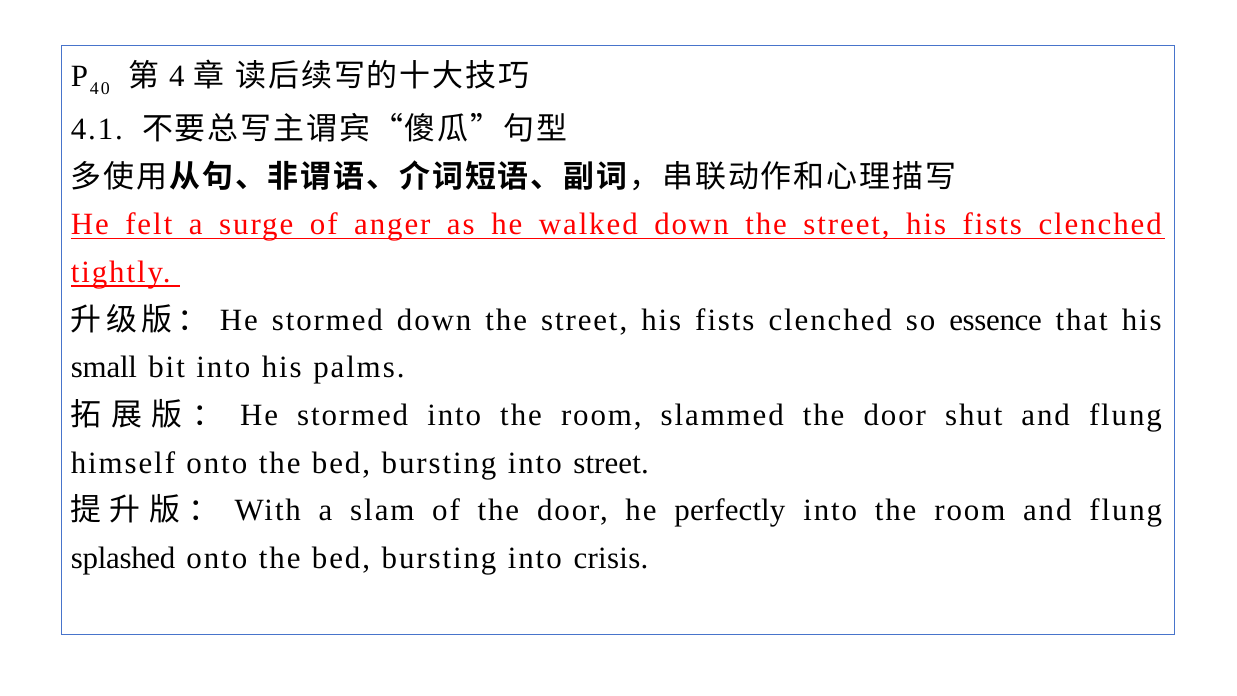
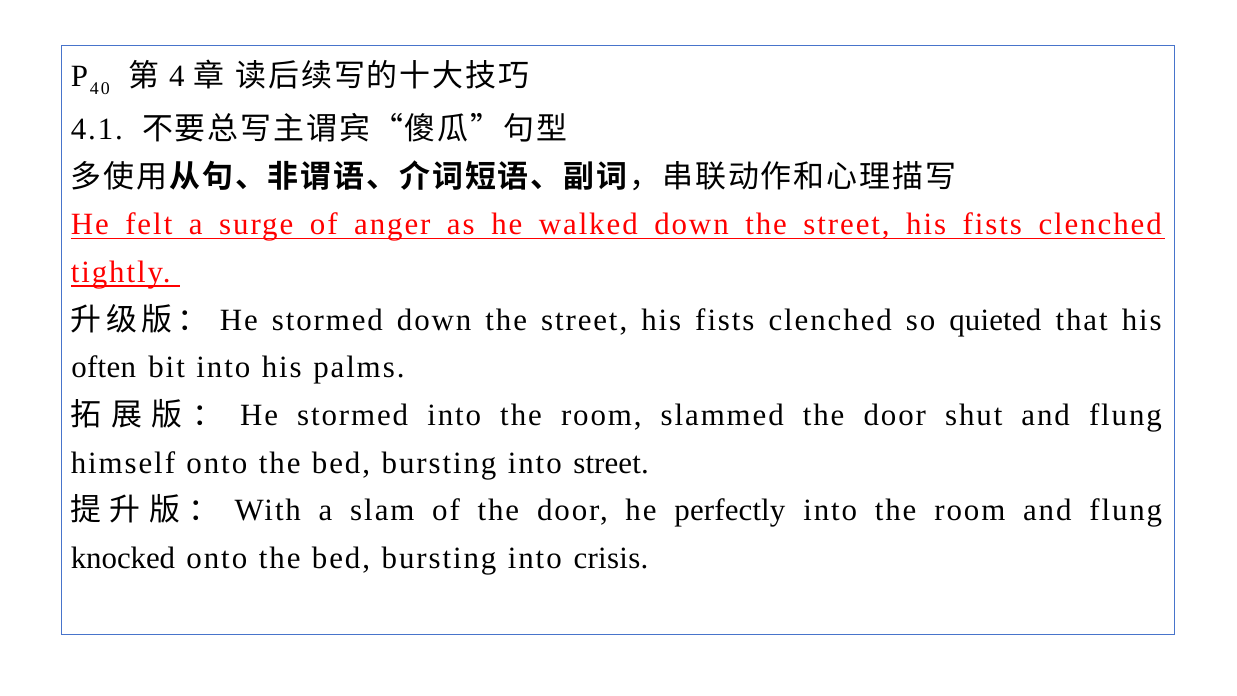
essence: essence -> quieted (995, 320)
small: small -> often (104, 368)
splashed: splashed -> knocked (123, 558)
